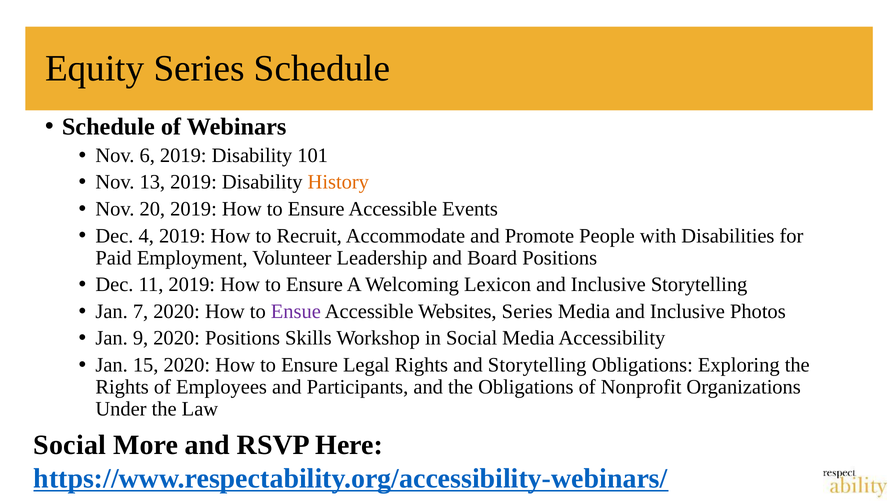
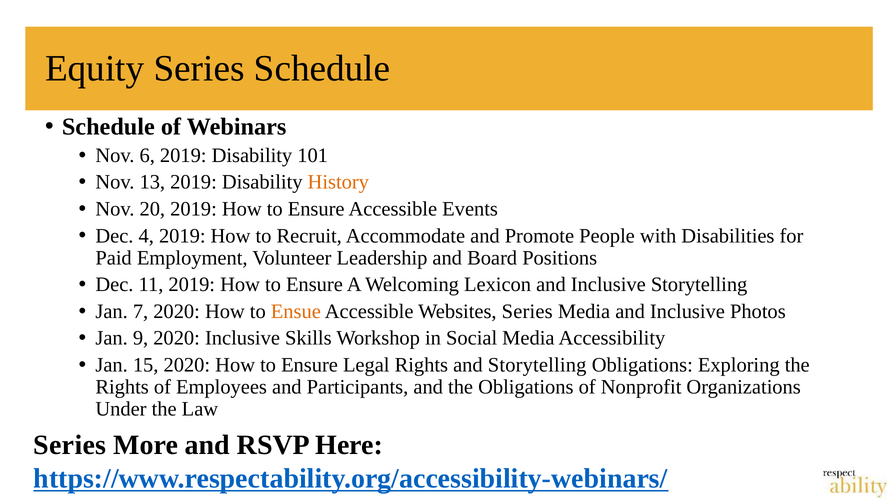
Ensue colour: purple -> orange (296, 312)
2020 Positions: Positions -> Inclusive (243, 338)
Social: Social -> Series (70, 445)
